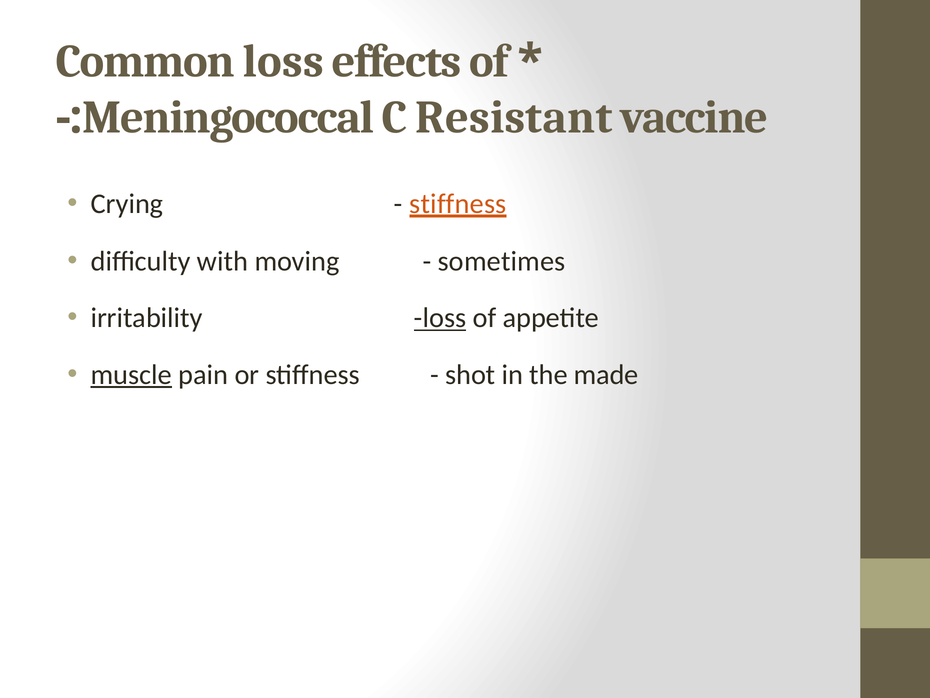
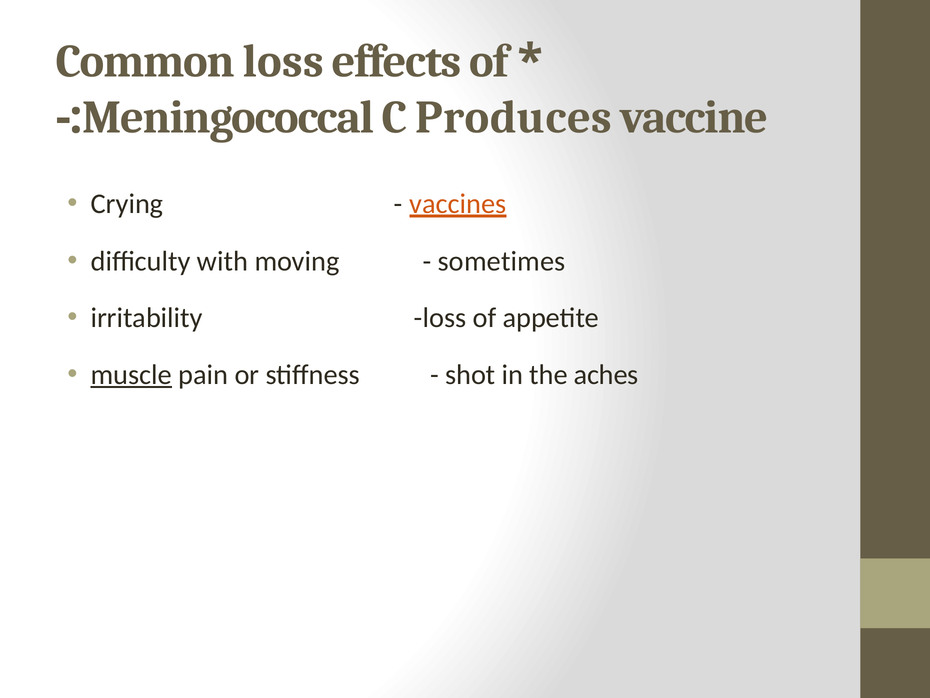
Resistant: Resistant -> Produces (514, 117)
stiffness: stiffness -> vaccines (458, 204)
loss underline: present -> none (440, 318)
made: made -> aches (606, 375)
